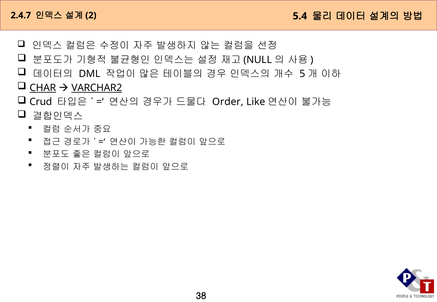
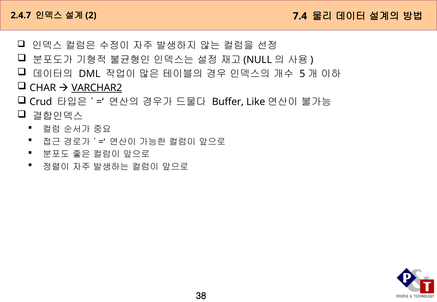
5.4: 5.4 -> 7.4 (300, 16)
CHAR underline: present -> none (43, 88)
Order: Order -> Buffer (228, 102)
